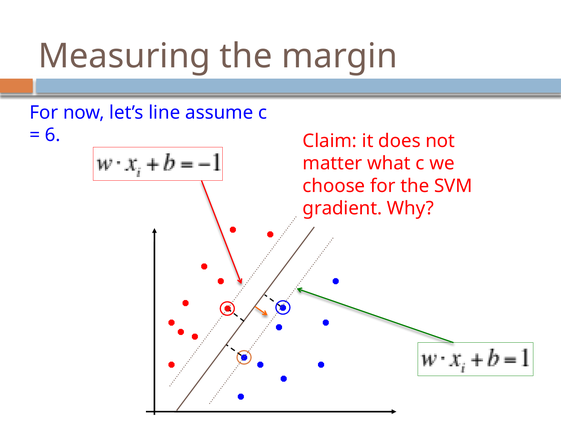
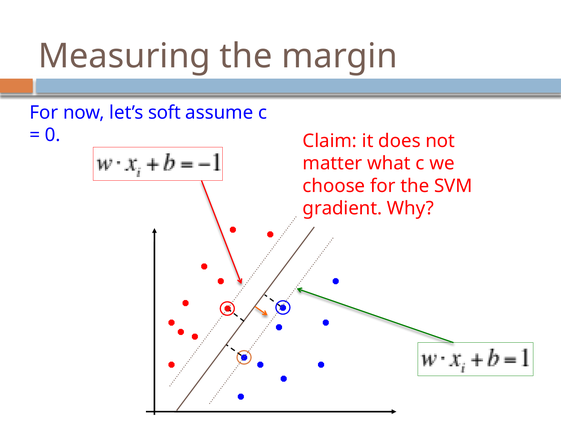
line: line -> soft (164, 113)
6: 6 -> 0 (53, 135)
